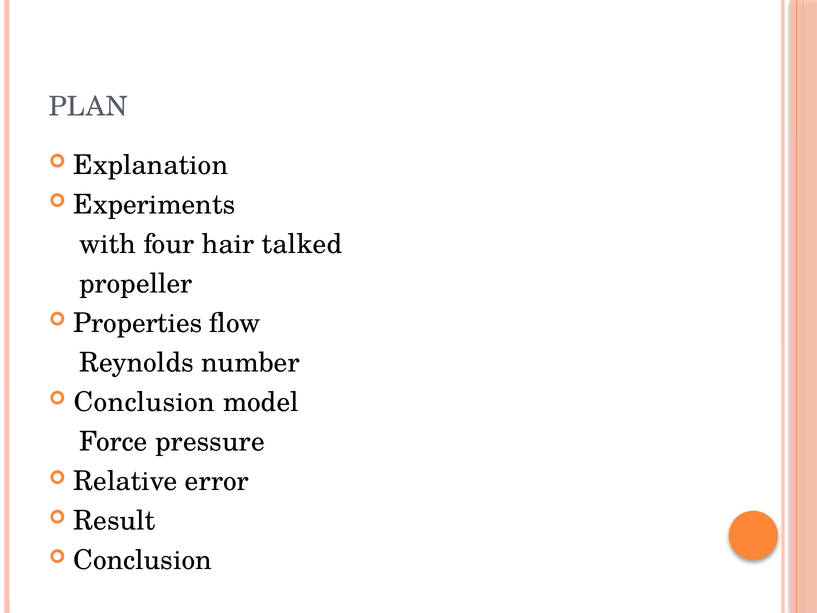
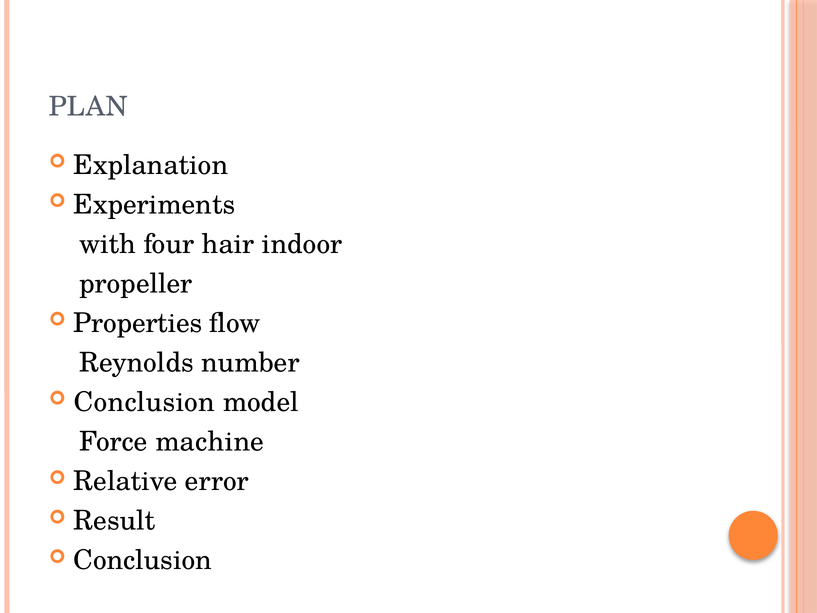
talked: talked -> indoor (302, 244)
pressure: pressure -> machine (210, 442)
